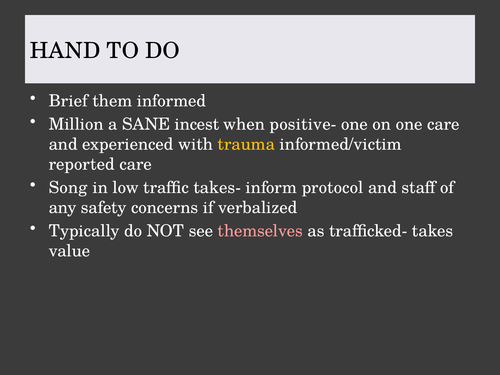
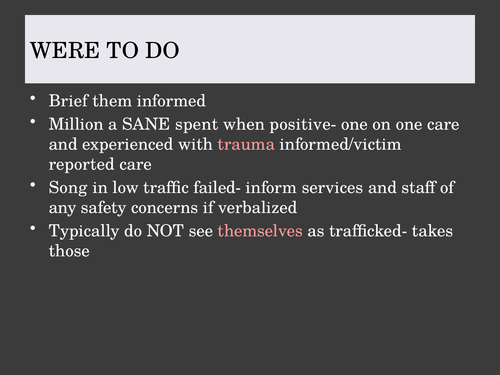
HAND: HAND -> WERE (65, 51)
incest: incest -> spent (197, 124)
trauma colour: yellow -> pink (246, 144)
takes-: takes- -> failed- (217, 188)
protocol: protocol -> services (333, 188)
value: value -> those (69, 251)
